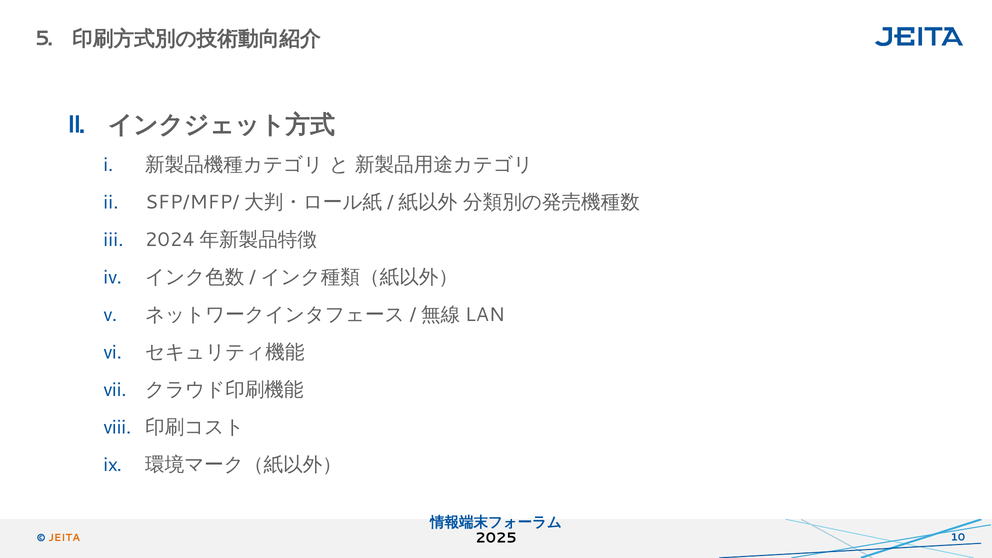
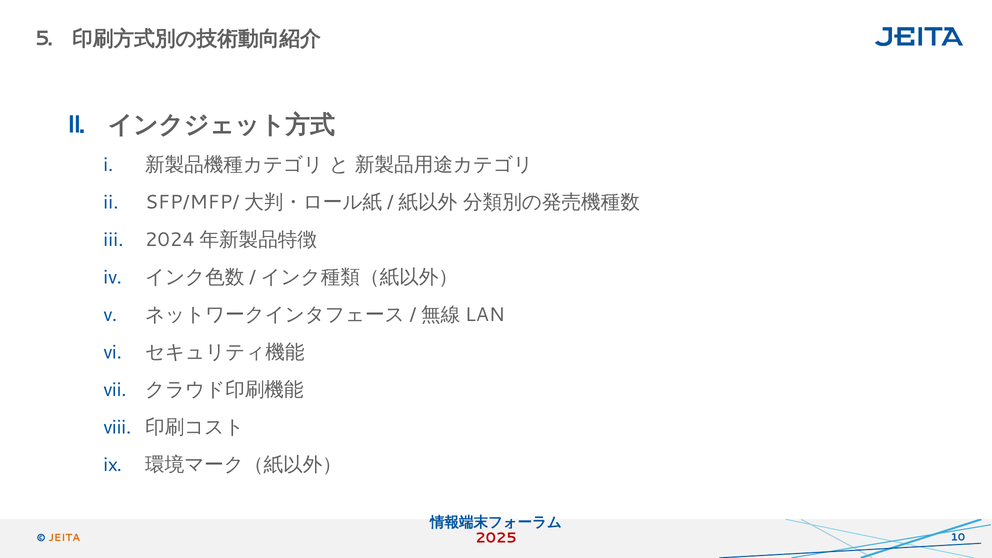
2025 colour: black -> red (496, 538)
